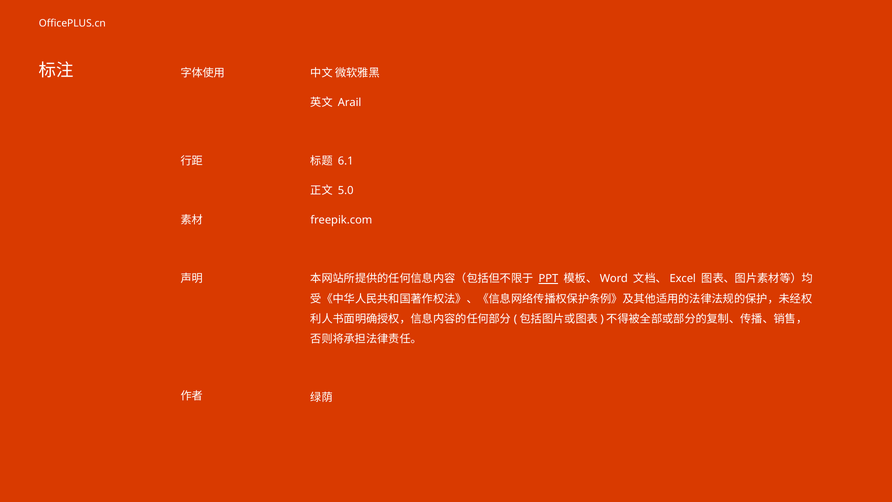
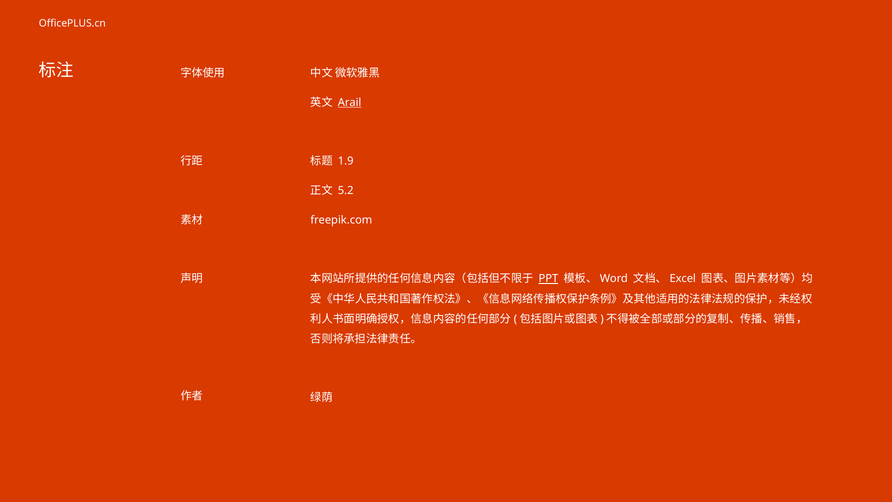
Arail underline: none -> present (350, 102)
6.1: 6.1 -> 1.9 (346, 161)
5.0: 5.0 -> 5.2 (346, 191)
